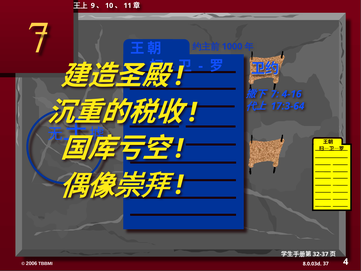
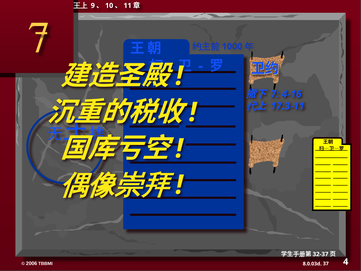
17:3-64: 17:3-64 -> 17:3-11 (288, 106)
